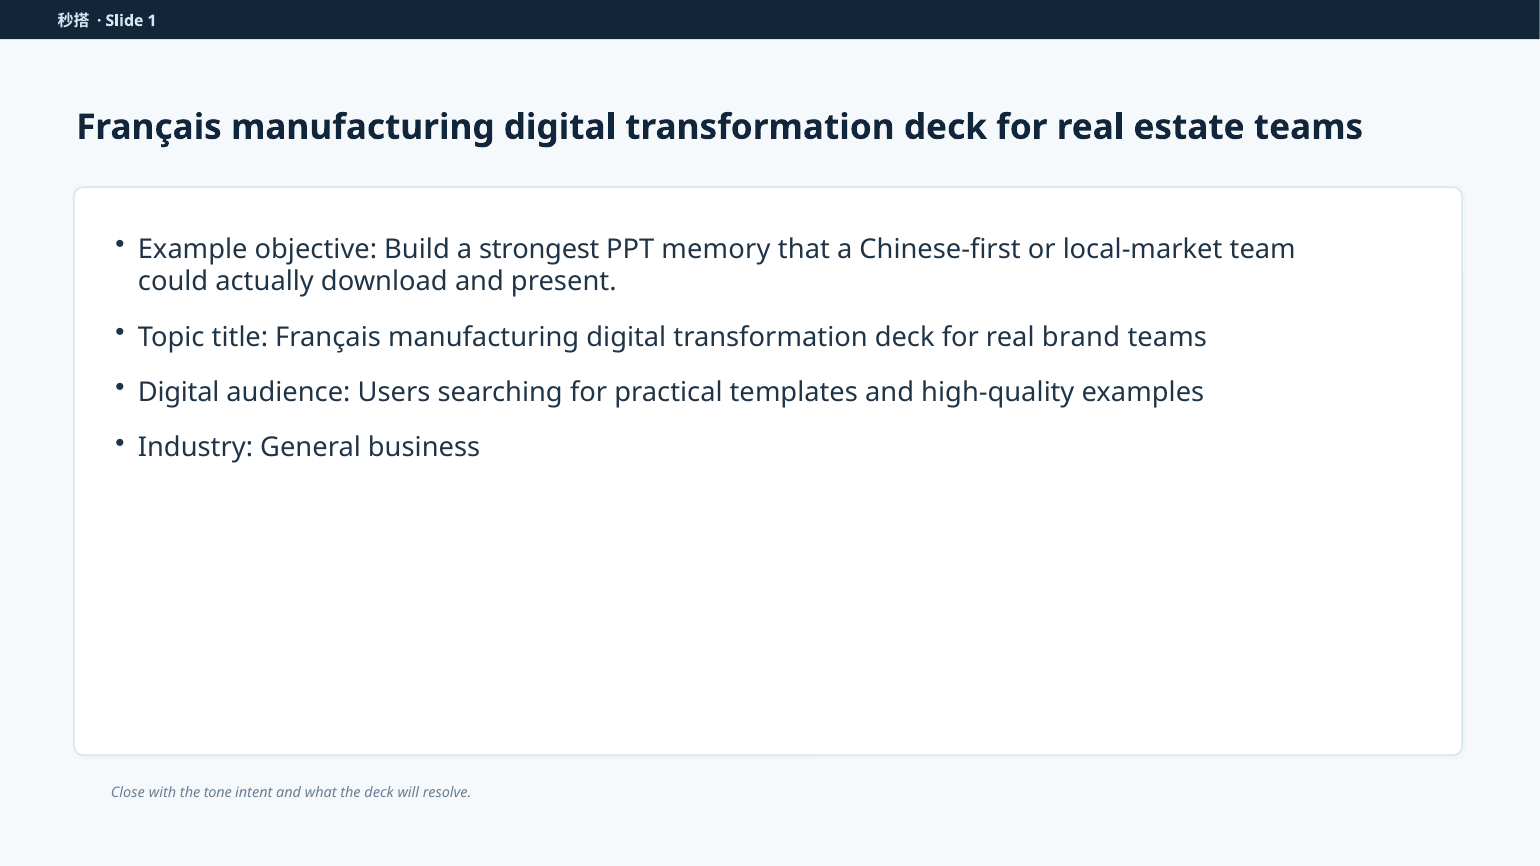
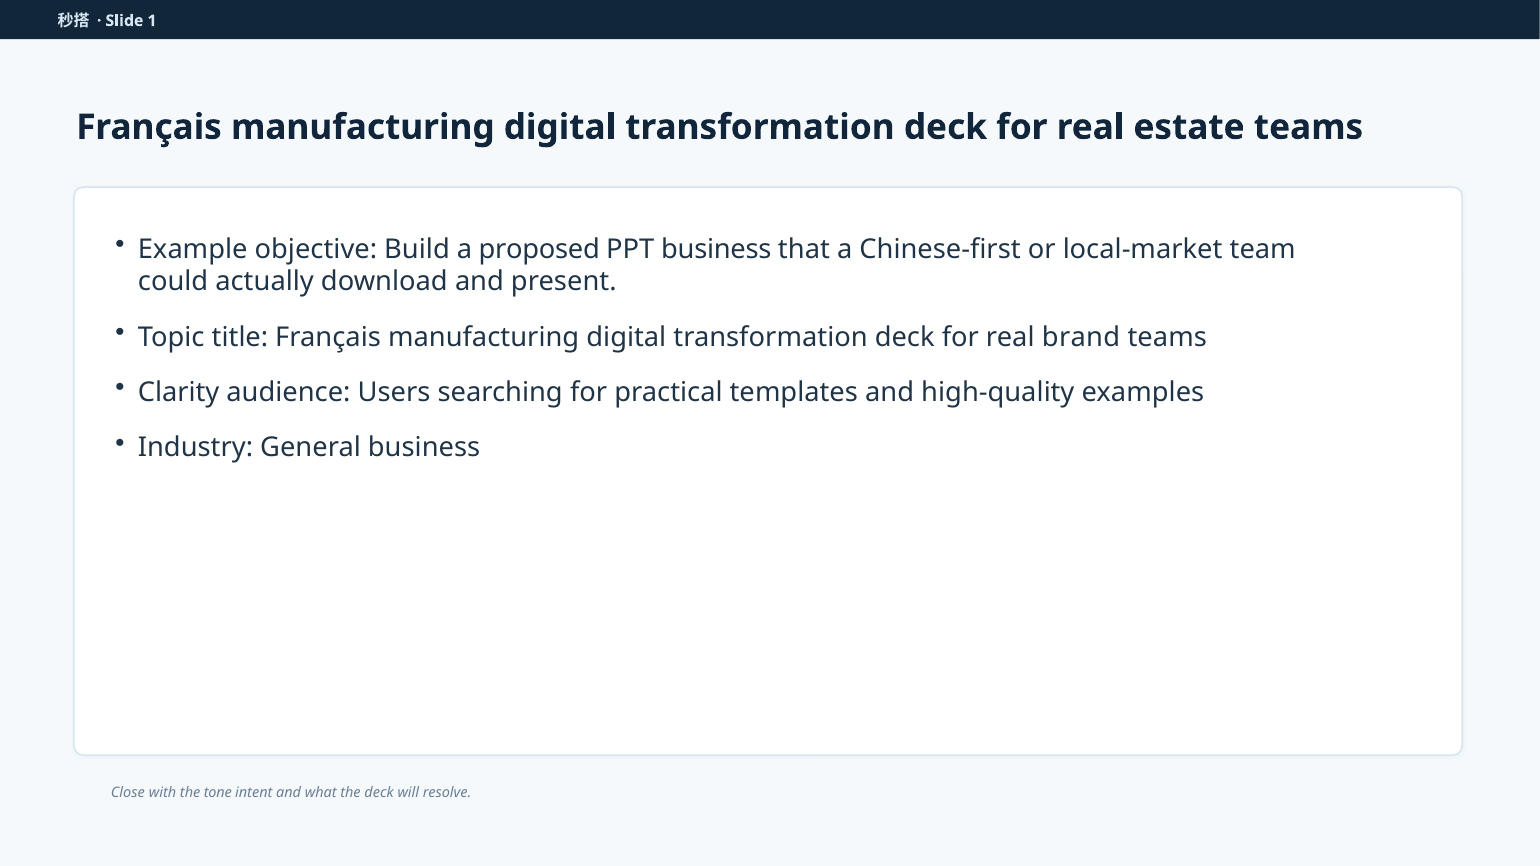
strongest: strongest -> proposed (539, 249)
PPT memory: memory -> business (716, 249)
Digital: Digital -> Clarity (179, 392)
